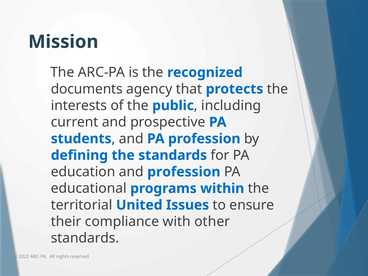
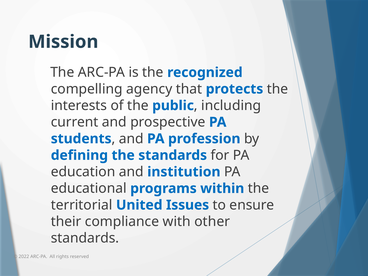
documents: documents -> compelling (87, 89)
and profession: profession -> institution (184, 172)
